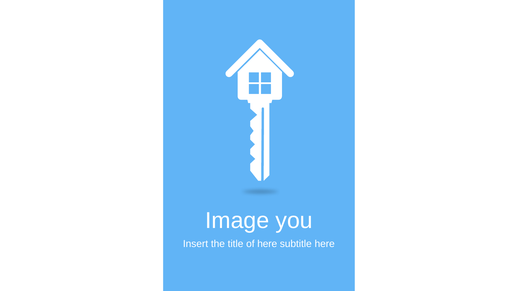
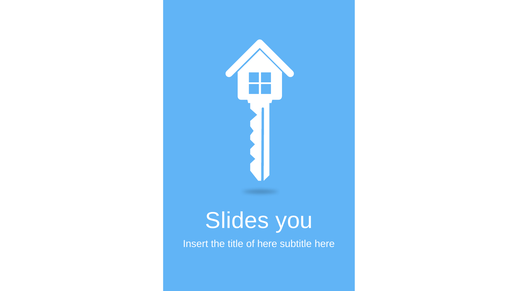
Image: Image -> Slides (237, 221)
